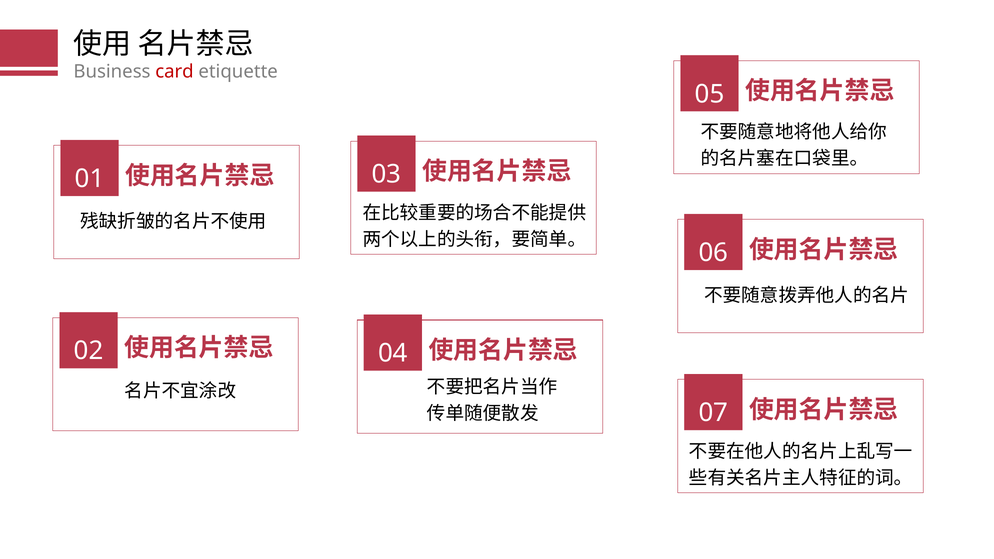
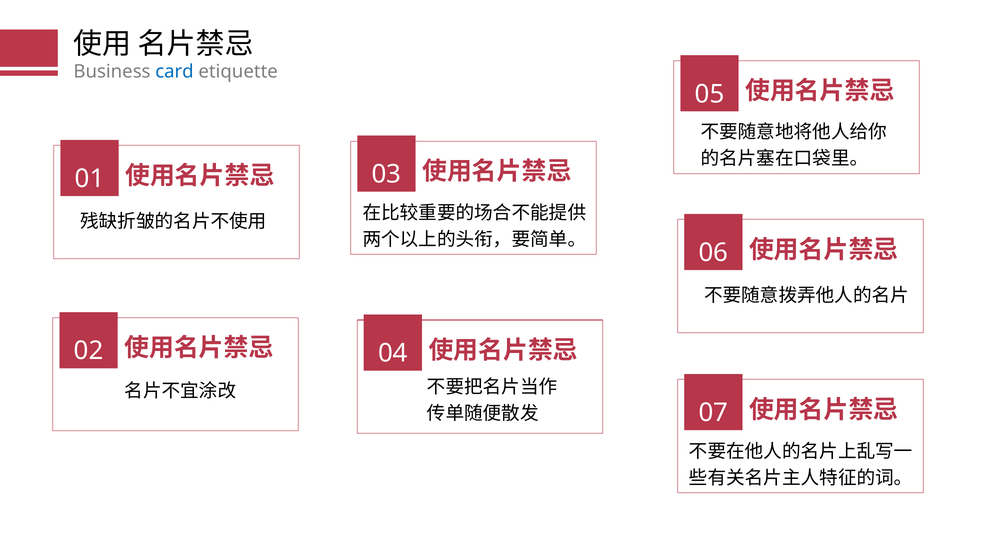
card colour: red -> blue (174, 71)
